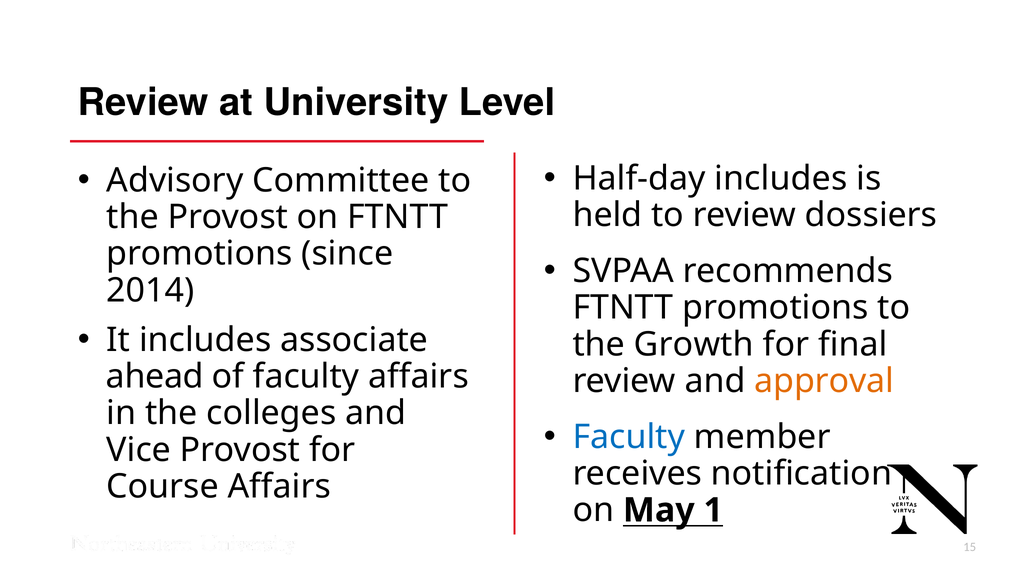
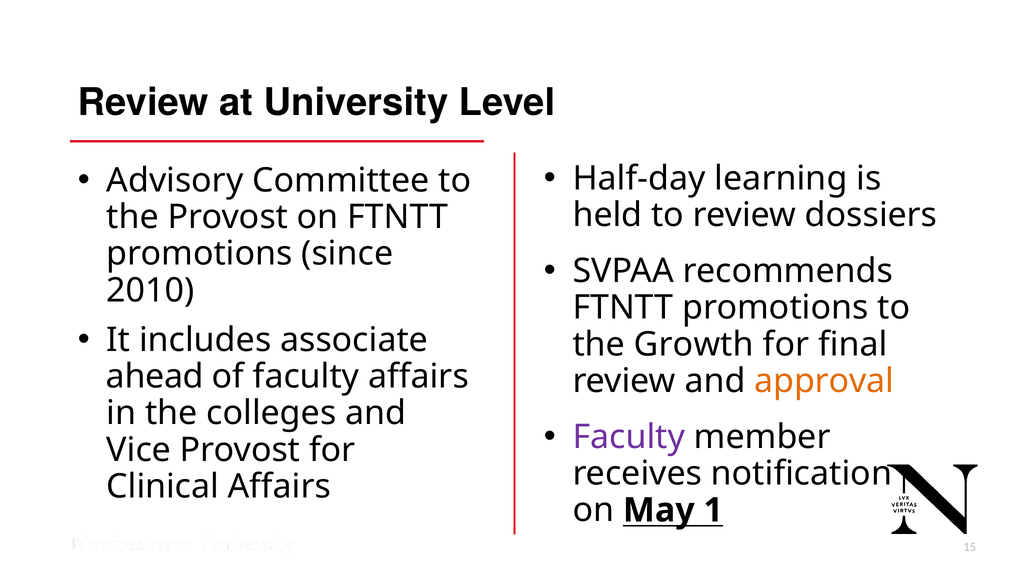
Half-day includes: includes -> learning (781, 179)
2014: 2014 -> 2010 (150, 291)
Faculty colour: blue -> purple (629, 437)
Course: Course -> Clinical (163, 487)
